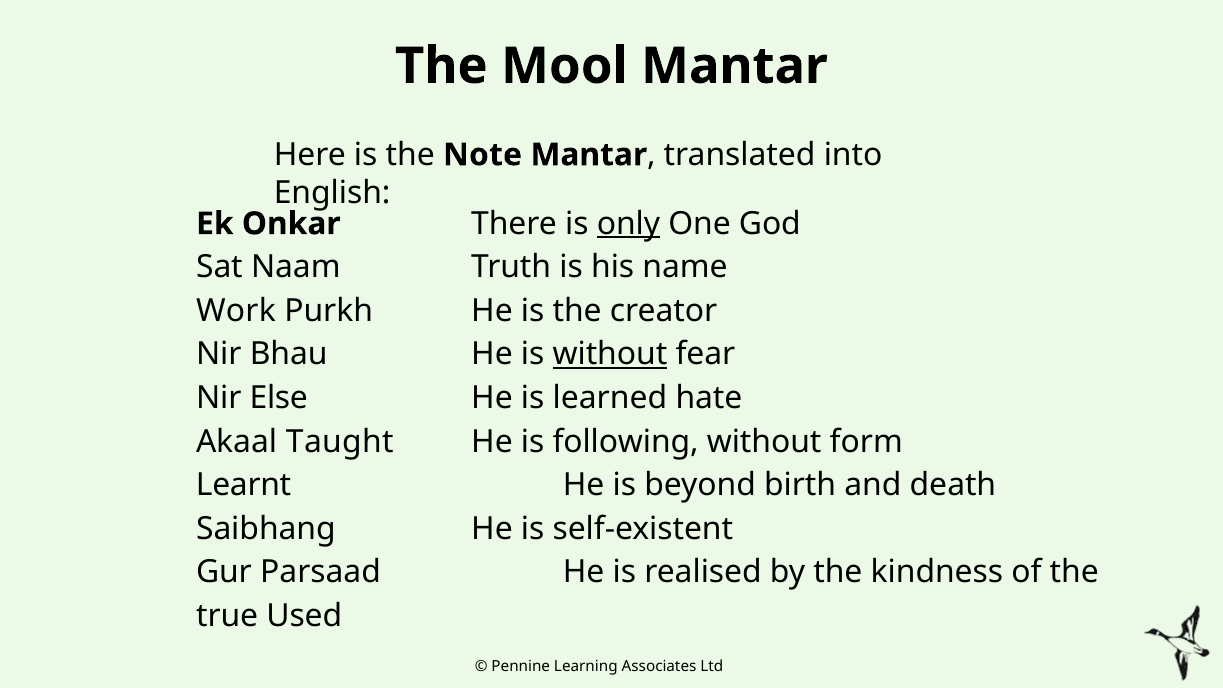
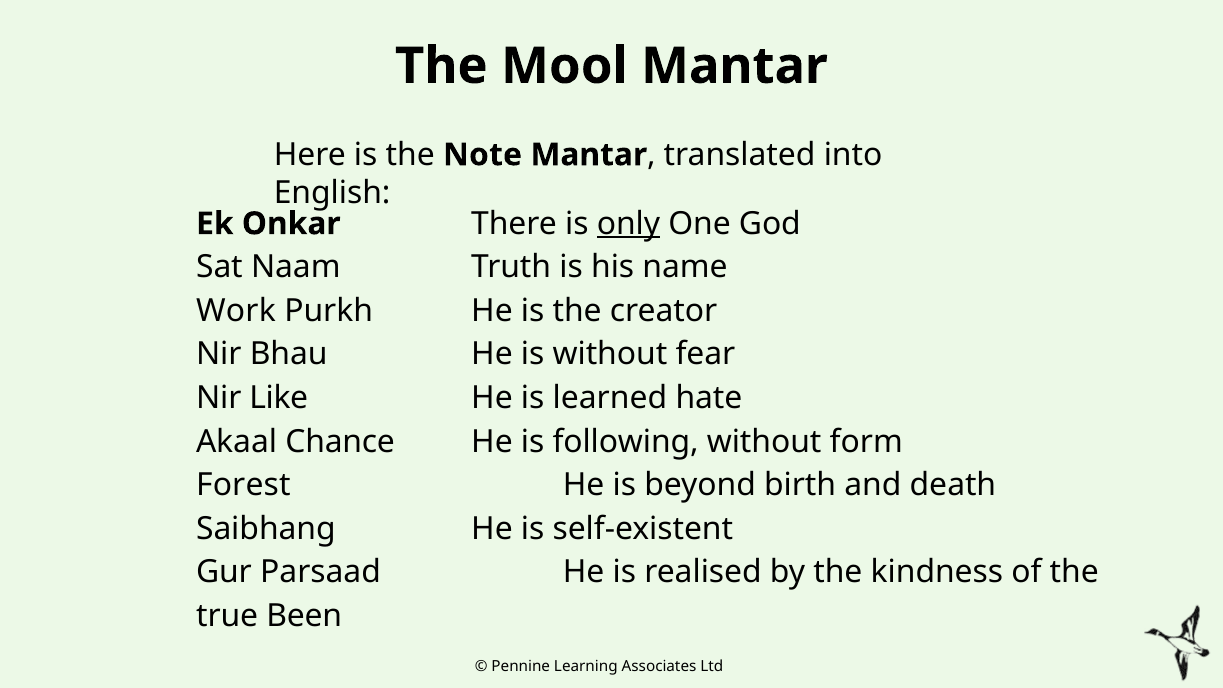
without underline: present -> none (610, 354)
Else: Else -> Like (279, 398)
Taught: Taught -> Chance (340, 441)
Learnt: Learnt -> Forest (243, 485)
Used: Used -> Been (304, 616)
